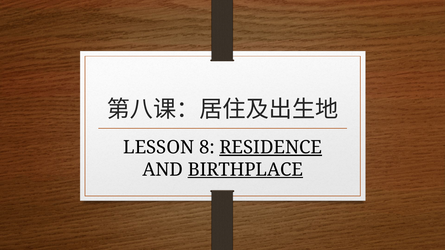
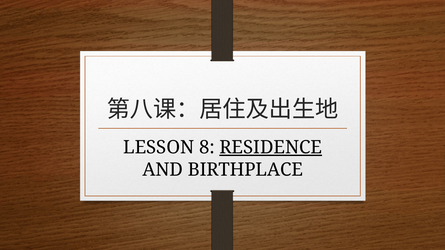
BIRTHPLACE underline: present -> none (245, 170)
